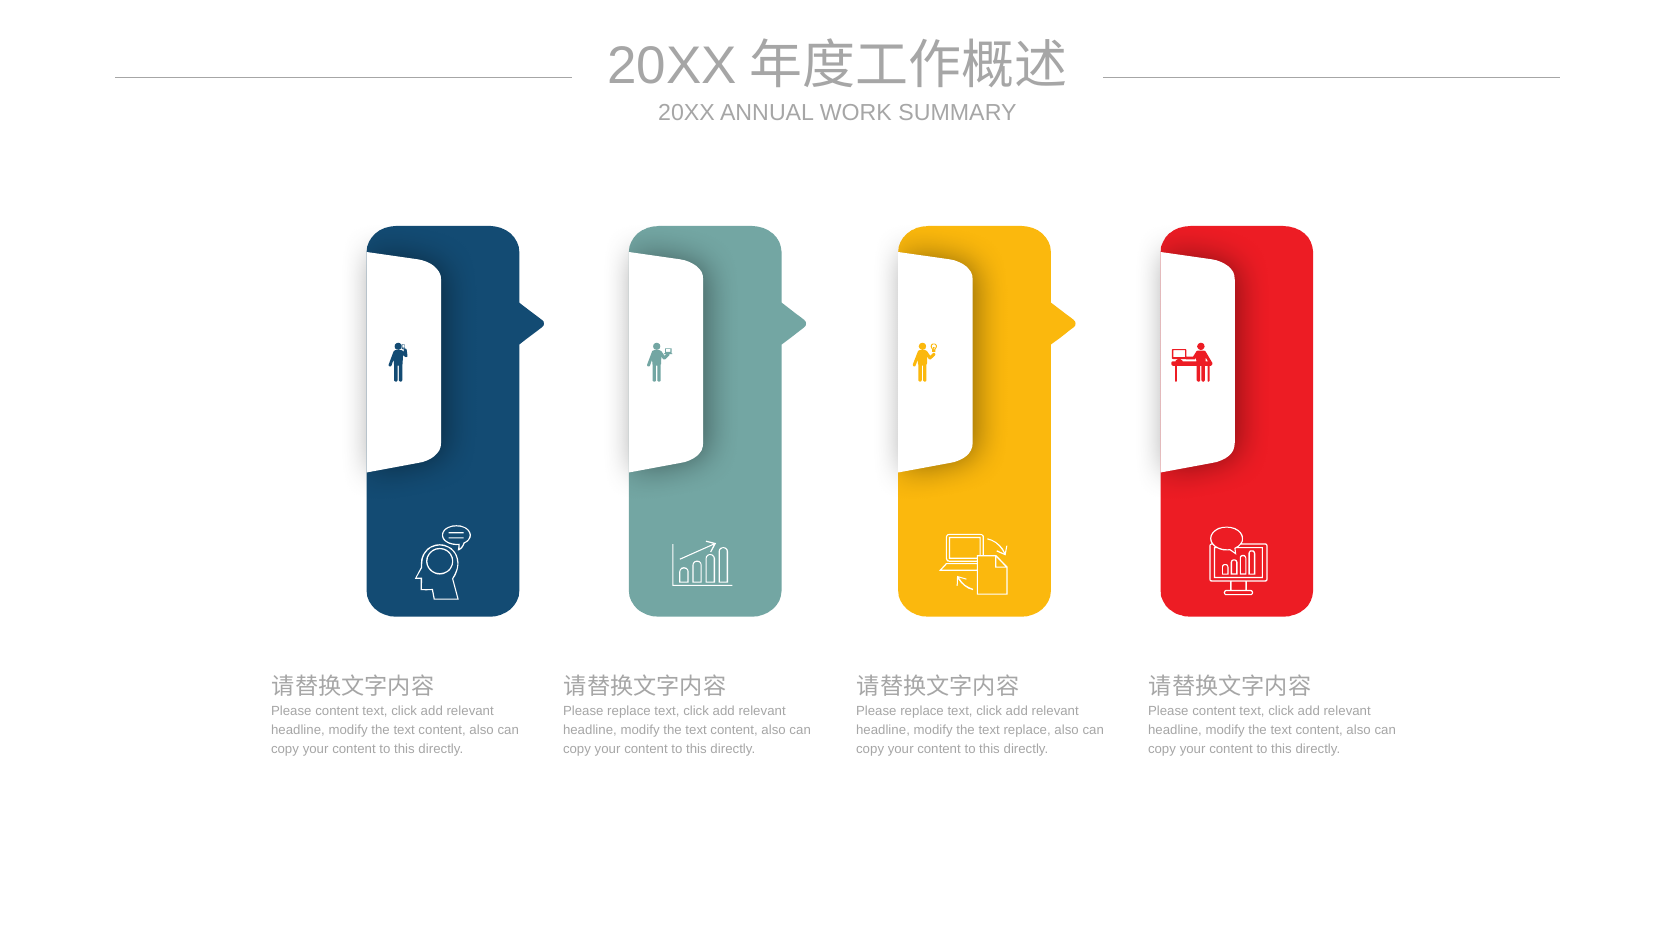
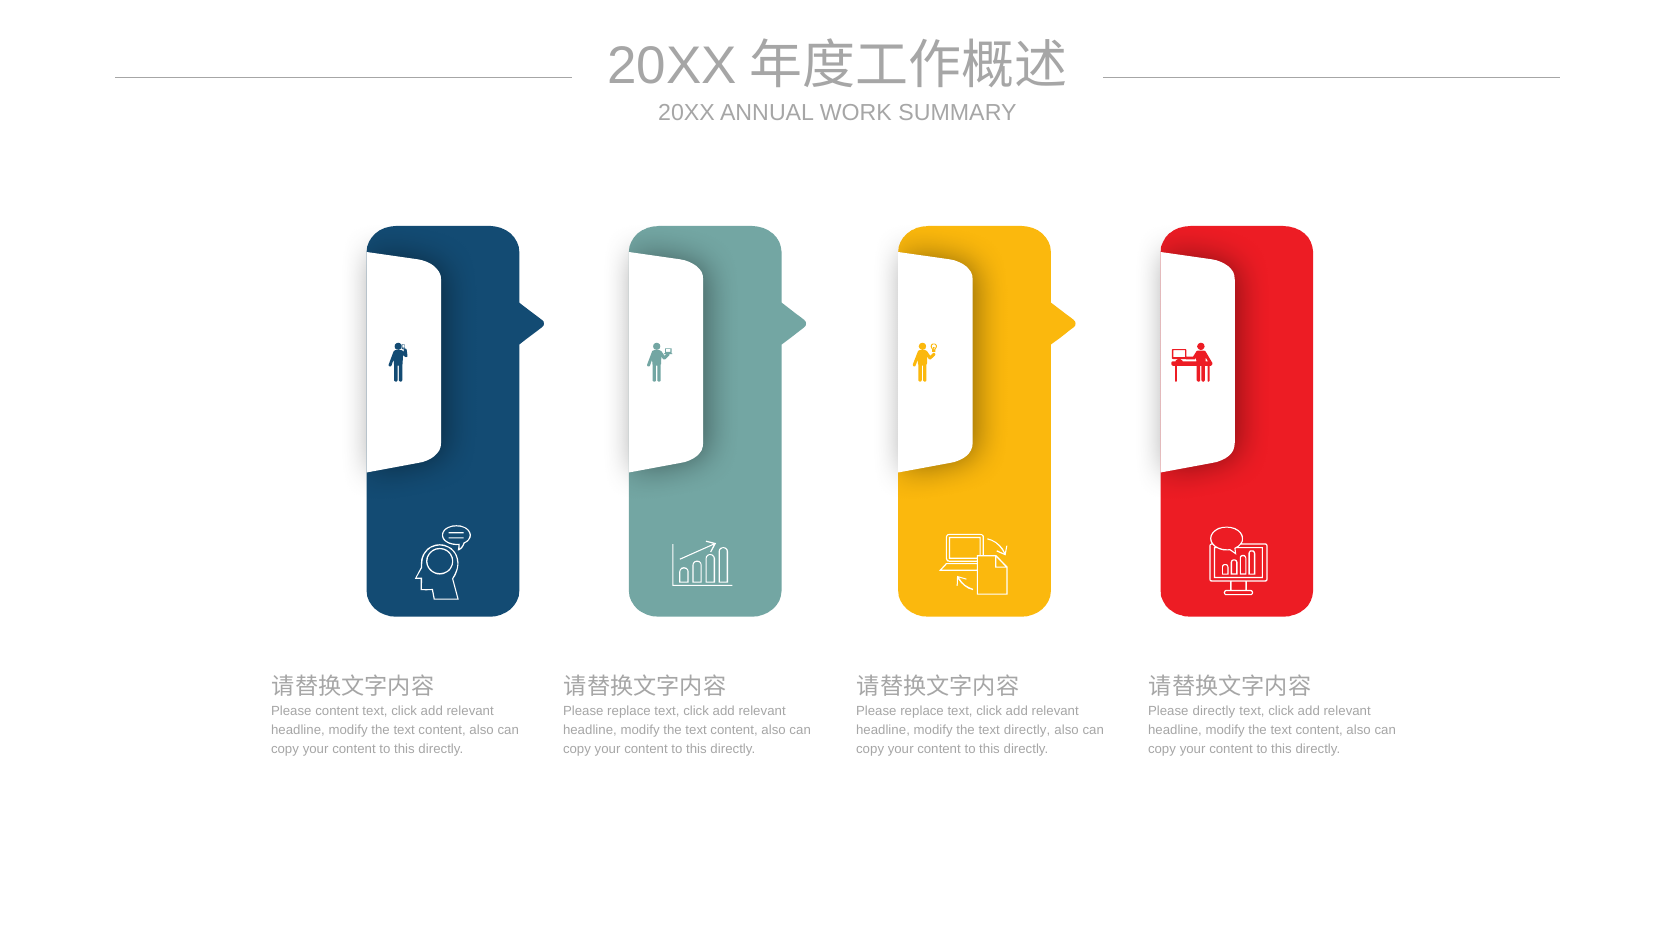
content: content -> directly (1214, 711)
text replace: replace -> directly (1027, 730)
